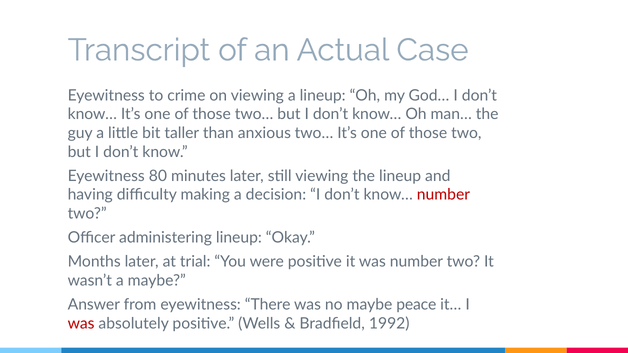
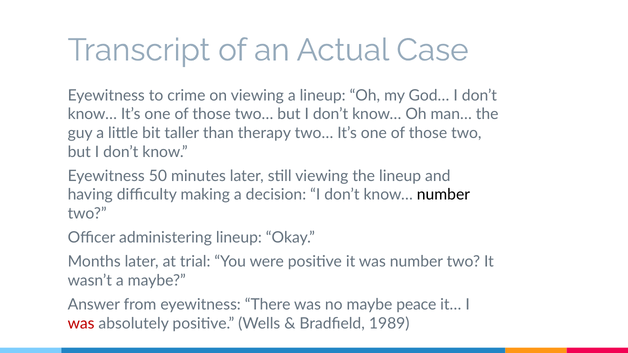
anxious: anxious -> therapy (264, 133)
80: 80 -> 50 (158, 176)
number colour: red -> black (443, 195)
1992: 1992 -> 1989 (389, 324)
